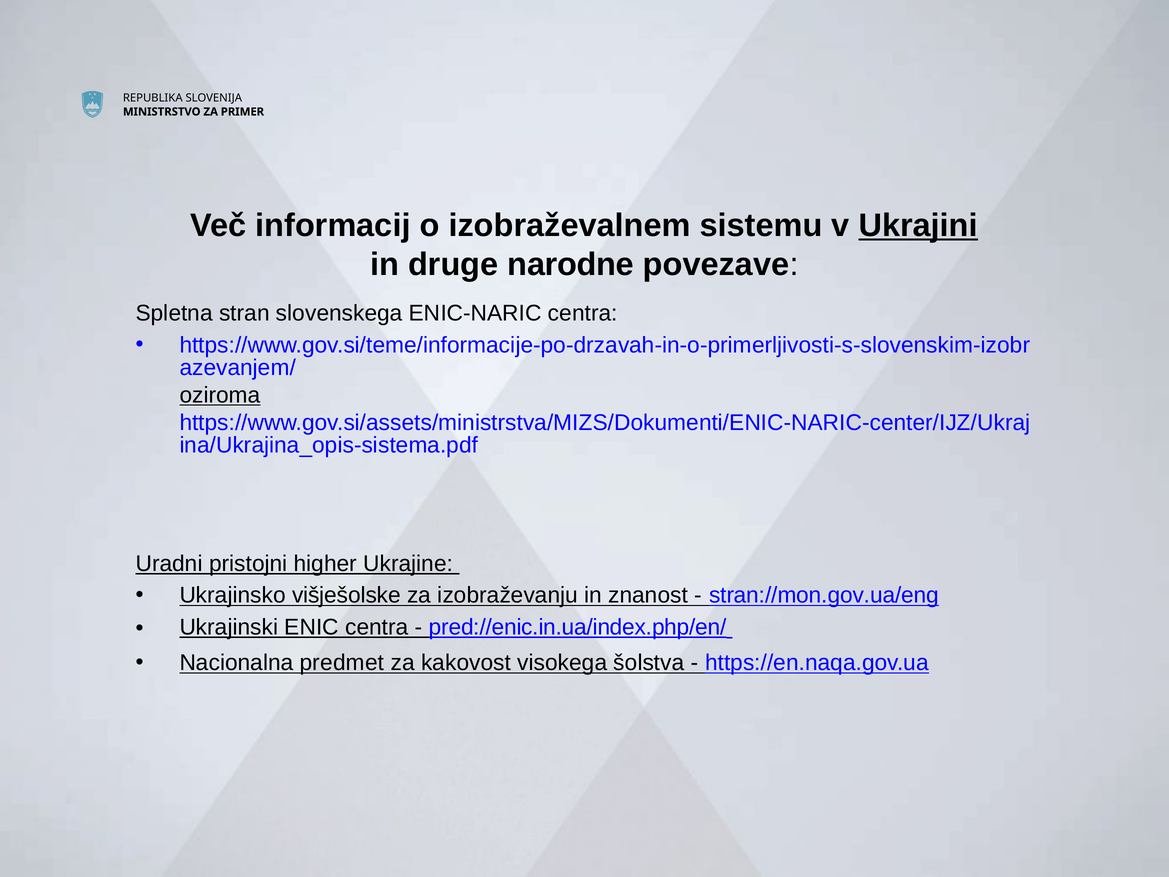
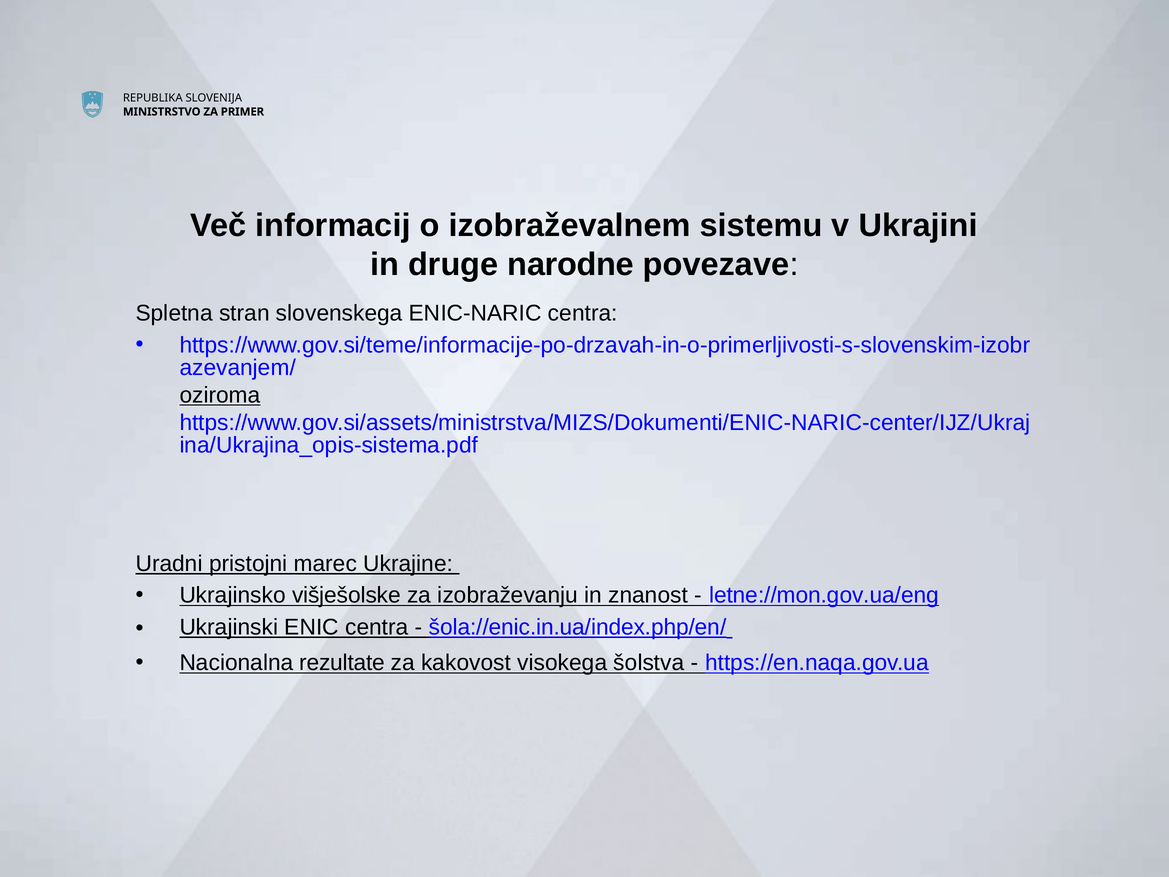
Ukrajini underline: present -> none (918, 225)
higher: higher -> marec (325, 563)
stran://mon.gov.ua/eng: stran://mon.gov.ua/eng -> letne://mon.gov.ua/eng (824, 595)
pred://enic.in.ua/index.php/en/: pred://enic.in.ua/index.php/en/ -> šola://enic.in.ua/index.php/en/ (578, 627)
predmet: predmet -> rezultate (342, 663)
